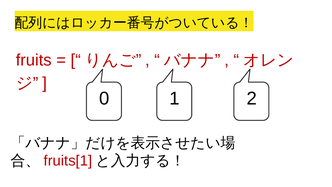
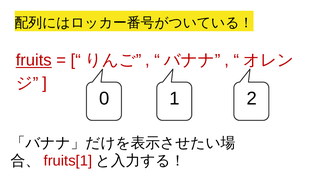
fruits underline: none -> present (34, 60)
